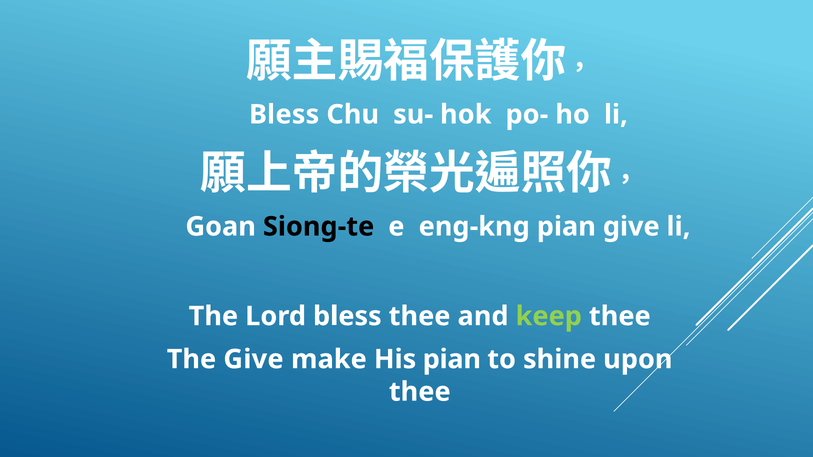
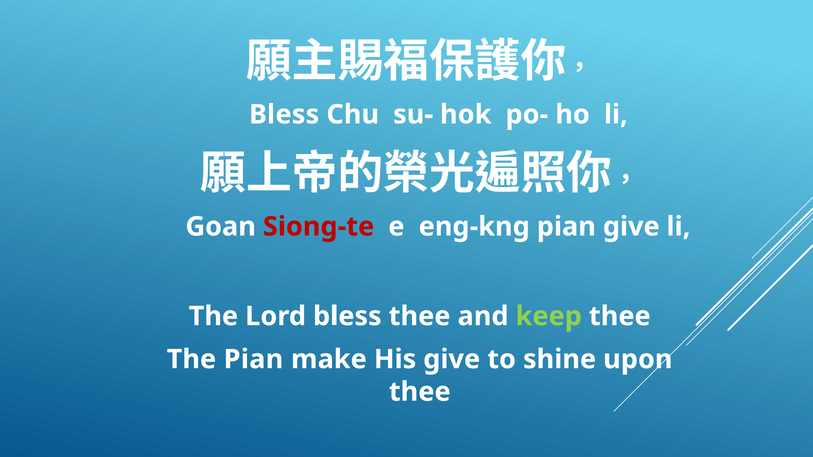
Siong-te colour: black -> red (319, 227)
The Give: Give -> Pian (253, 360)
His pian: pian -> give (452, 360)
